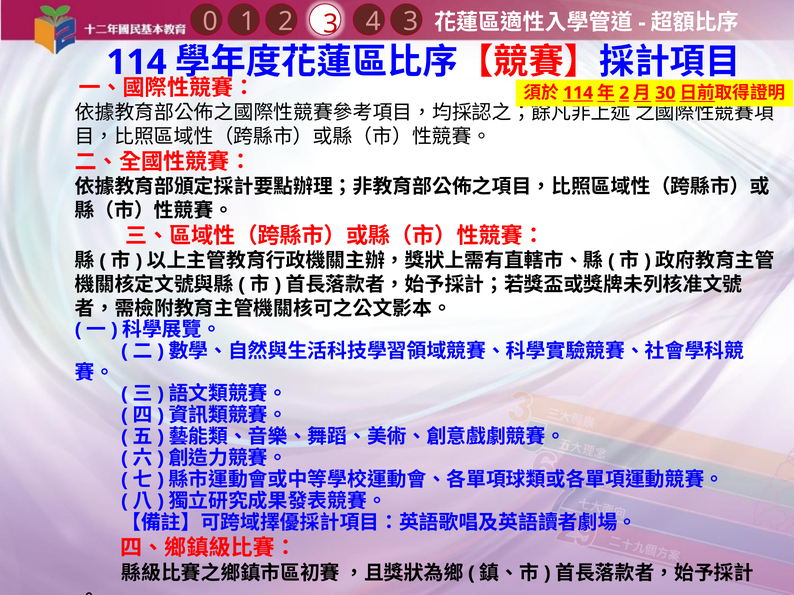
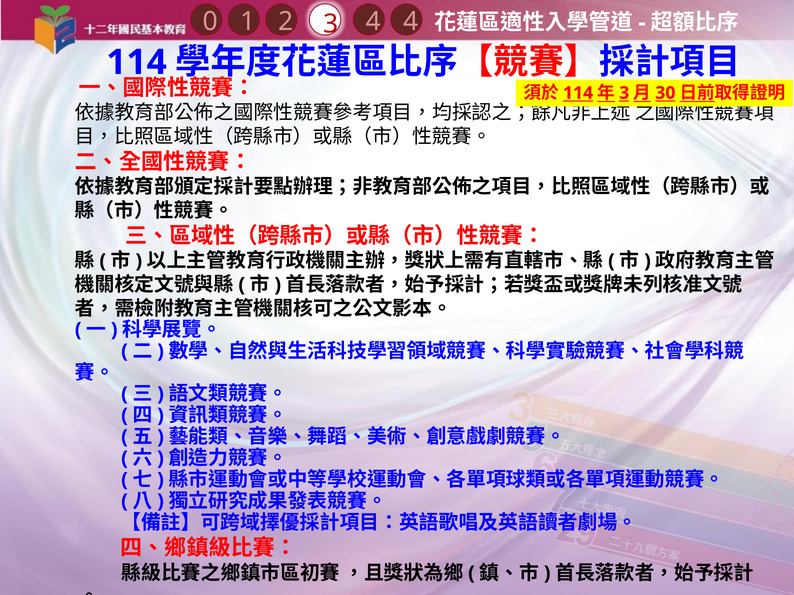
4 3: 3 -> 4 (411, 21)
2: 2 -> 3 (624, 93)
